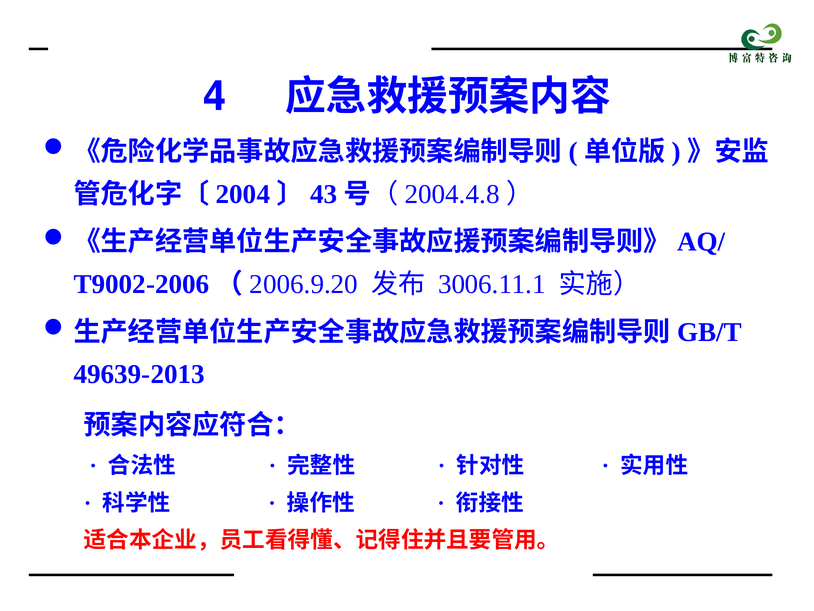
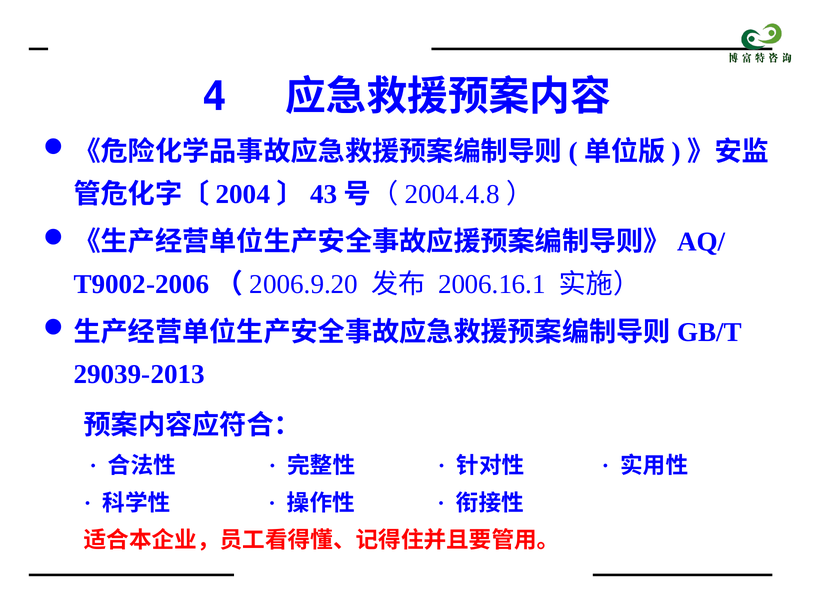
3006.11.1: 3006.11.1 -> 2006.16.1 (492, 284)
49639-2013: 49639-2013 -> 29039-2013 (139, 374)
